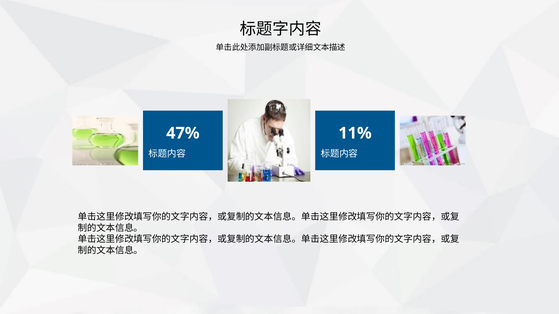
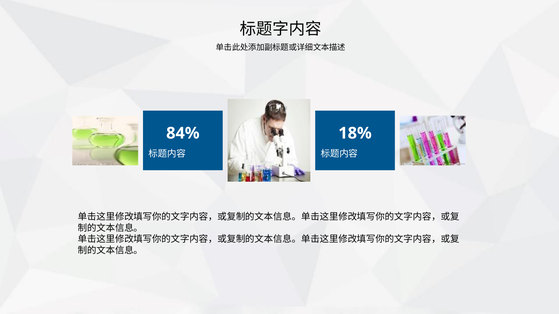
47%: 47% -> 84% (183, 133)
11%: 11% -> 18% (355, 133)
